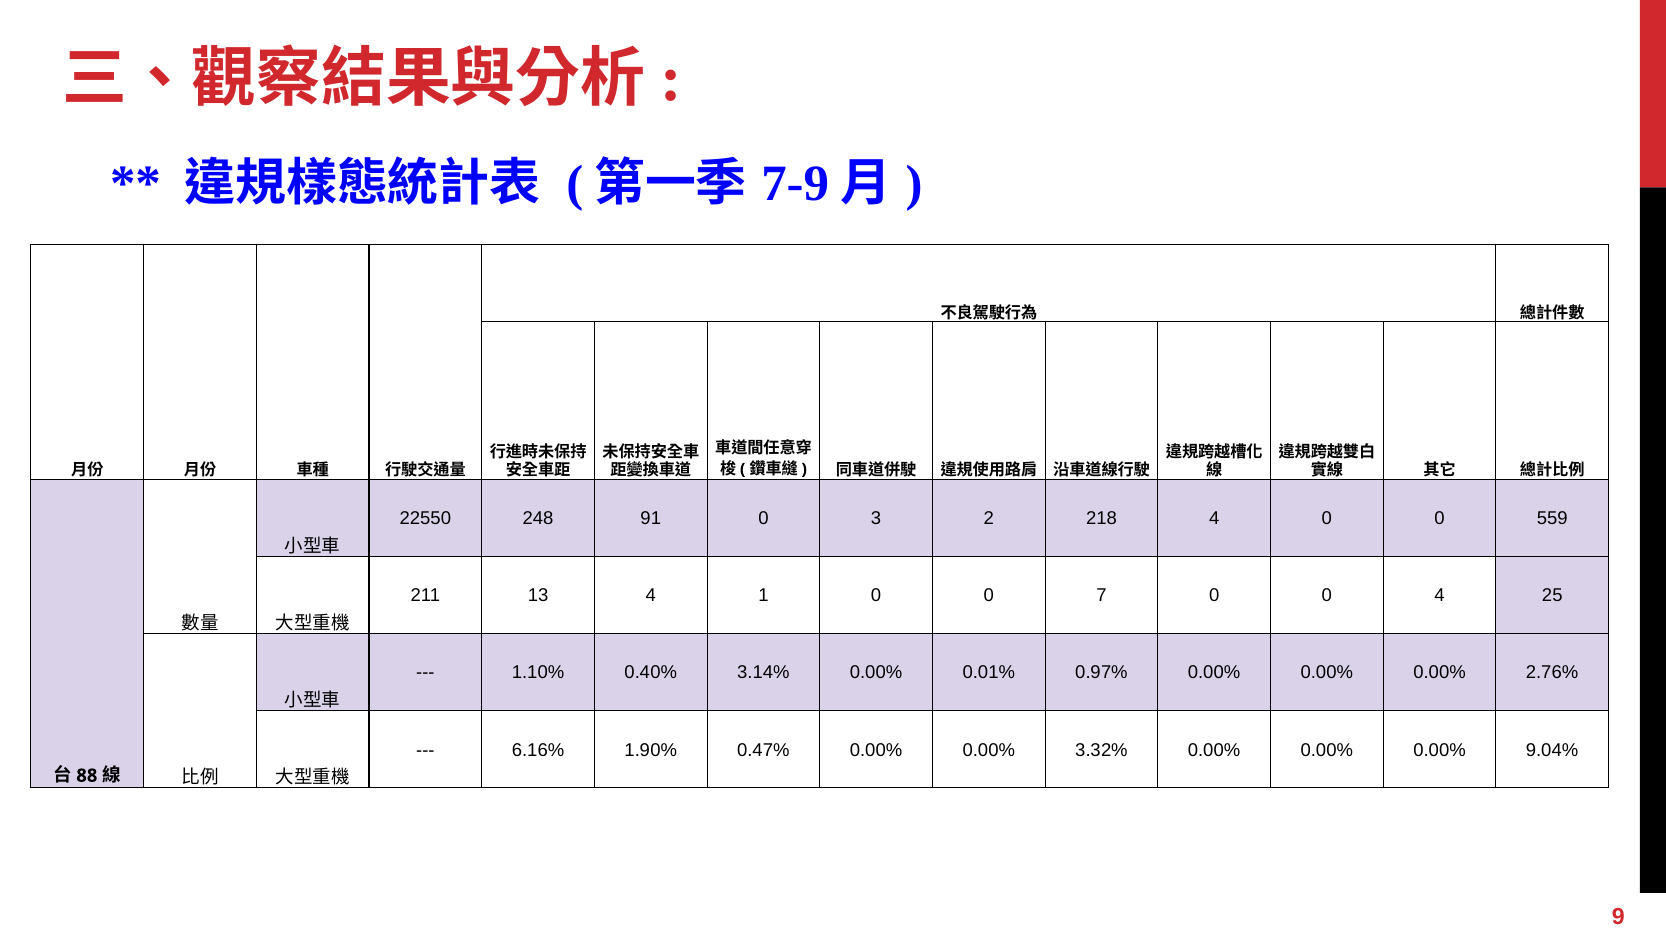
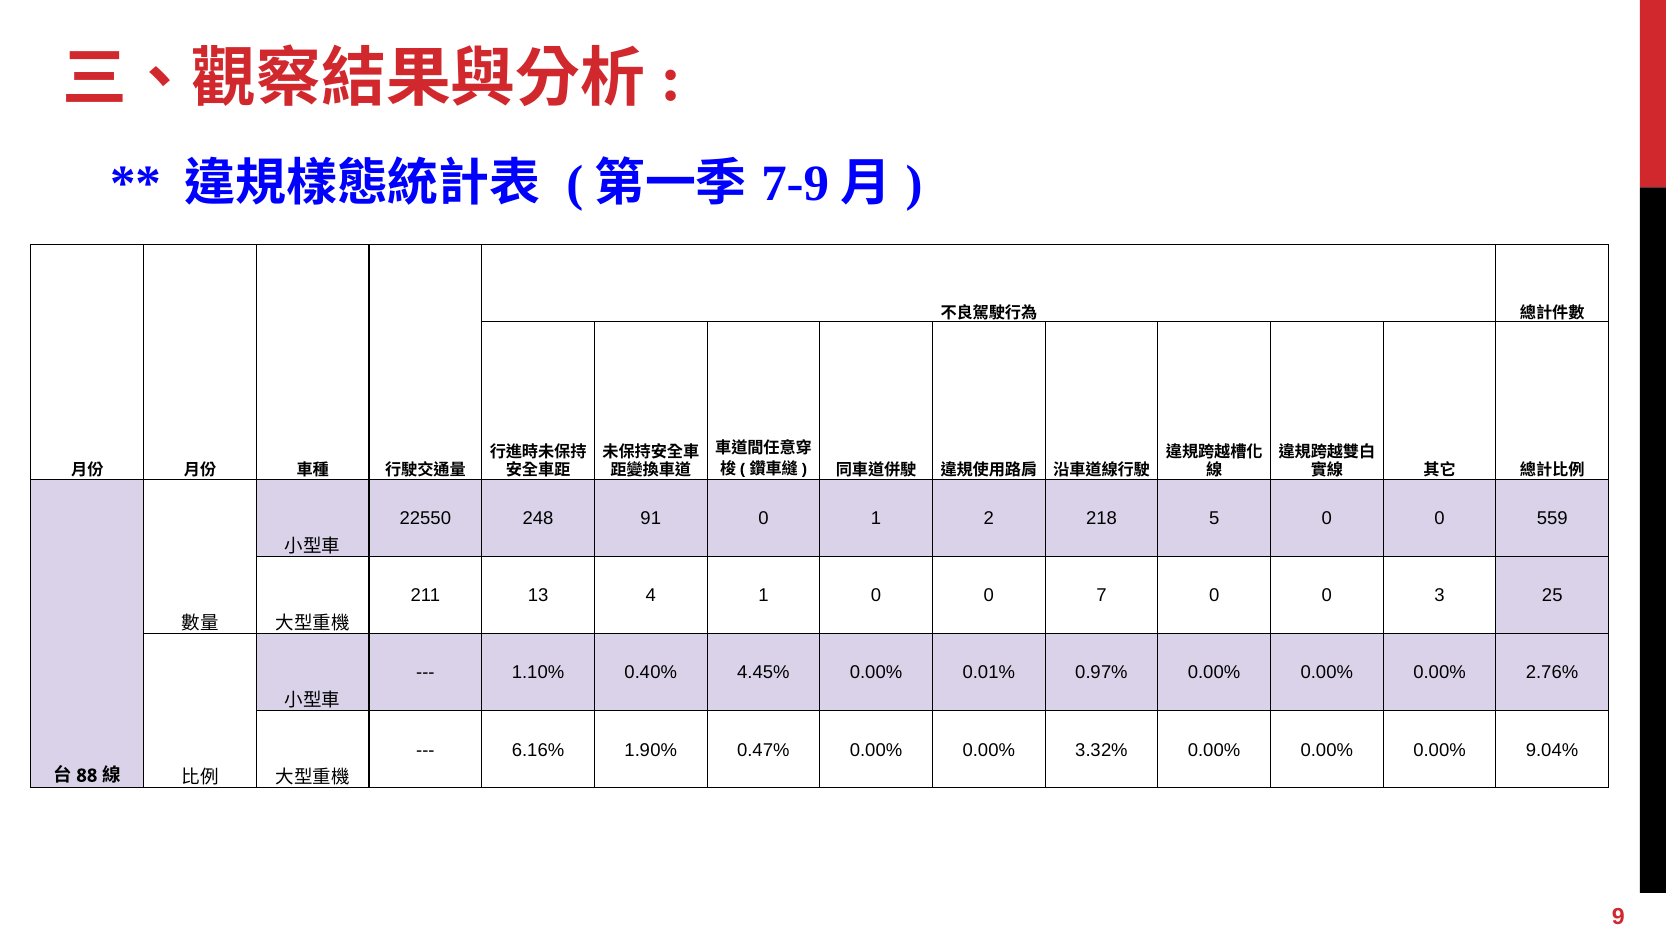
0 3: 3 -> 1 (876, 519)
218 4: 4 -> 5 (1214, 519)
0 4: 4 -> 3 (1440, 596)
3.14%: 3.14% -> 4.45% (763, 673)
